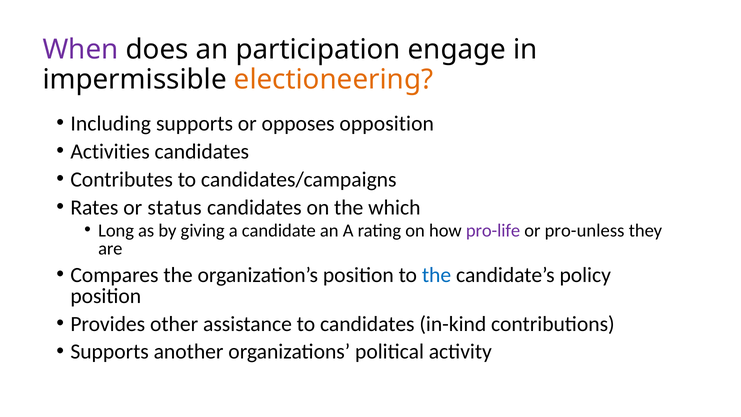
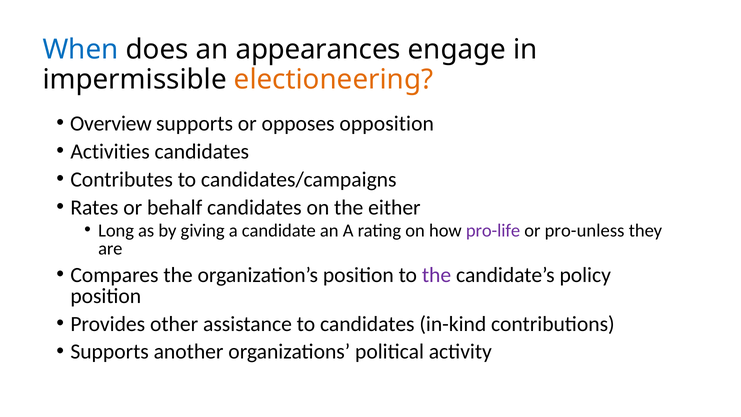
When colour: purple -> blue (81, 50)
participation: participation -> appearances (318, 50)
Including: Including -> Overview (111, 123)
status: status -> behalf (175, 207)
which: which -> either (394, 207)
the colour: blue -> purple (437, 275)
